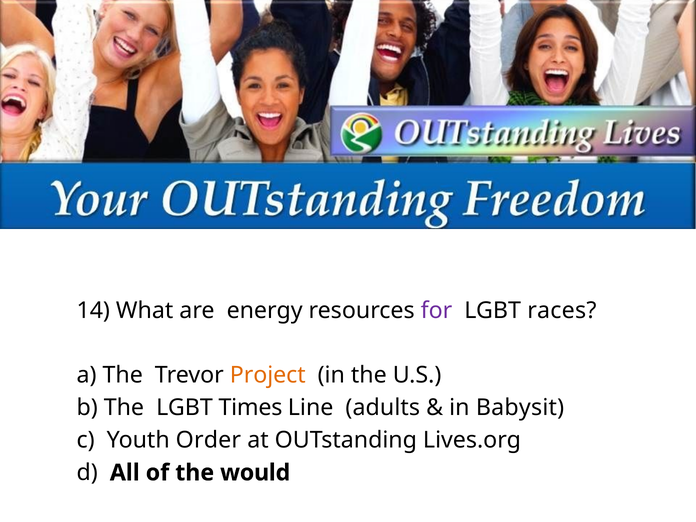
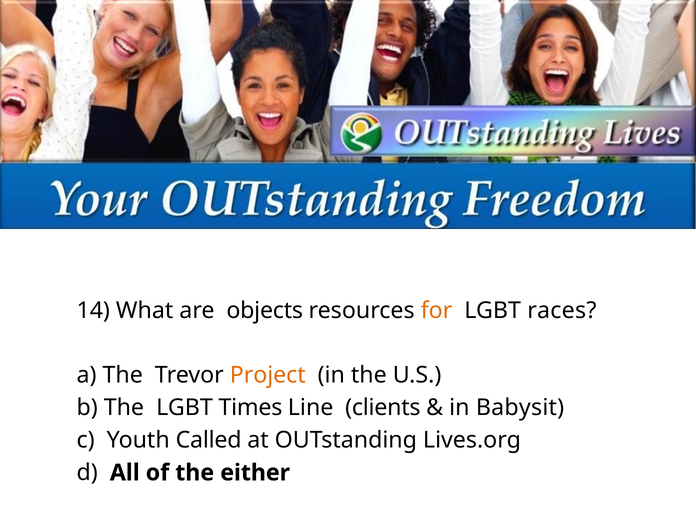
energy: energy -> objects (265, 310)
for colour: purple -> orange (437, 310)
adults: adults -> clients (383, 408)
Order: Order -> Called (209, 440)
would: would -> either (255, 473)
